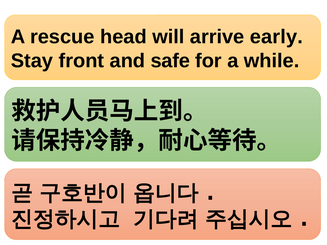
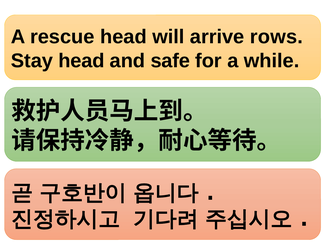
early: early -> rows (276, 37)
Stay front: front -> head (81, 61)
